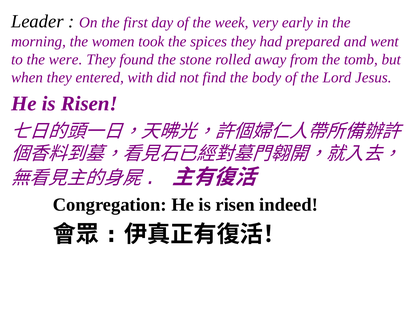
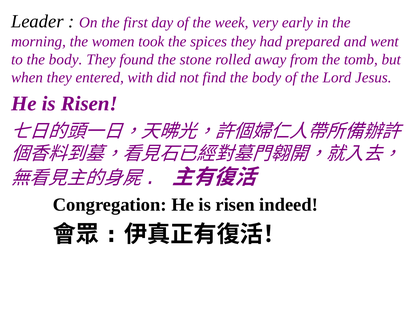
to the were: were -> body (66, 59)
